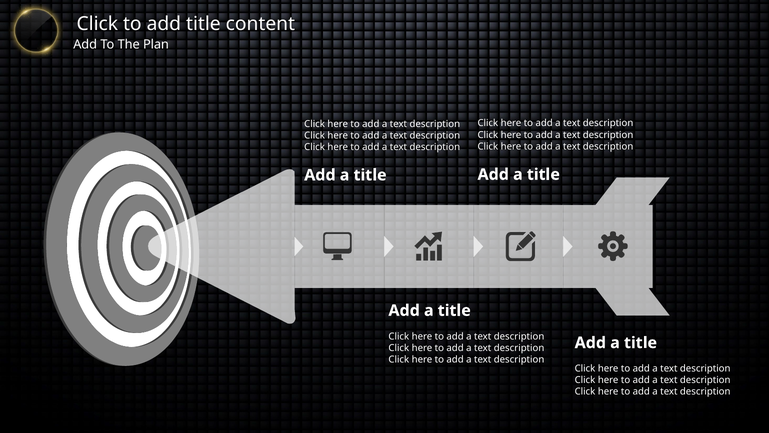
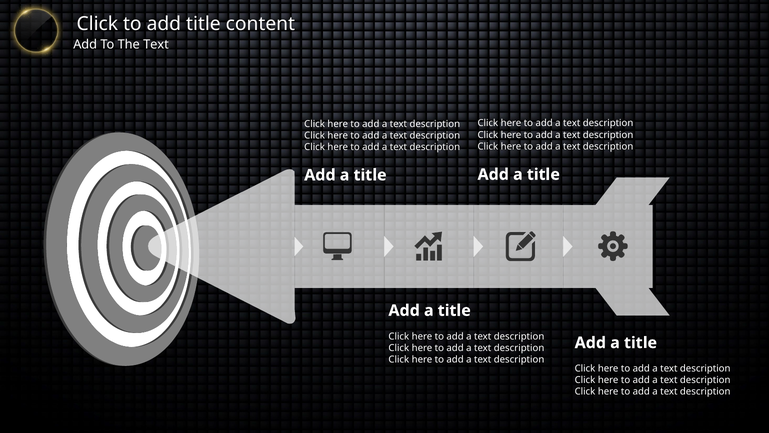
Plan: Plan -> Text (156, 44)
